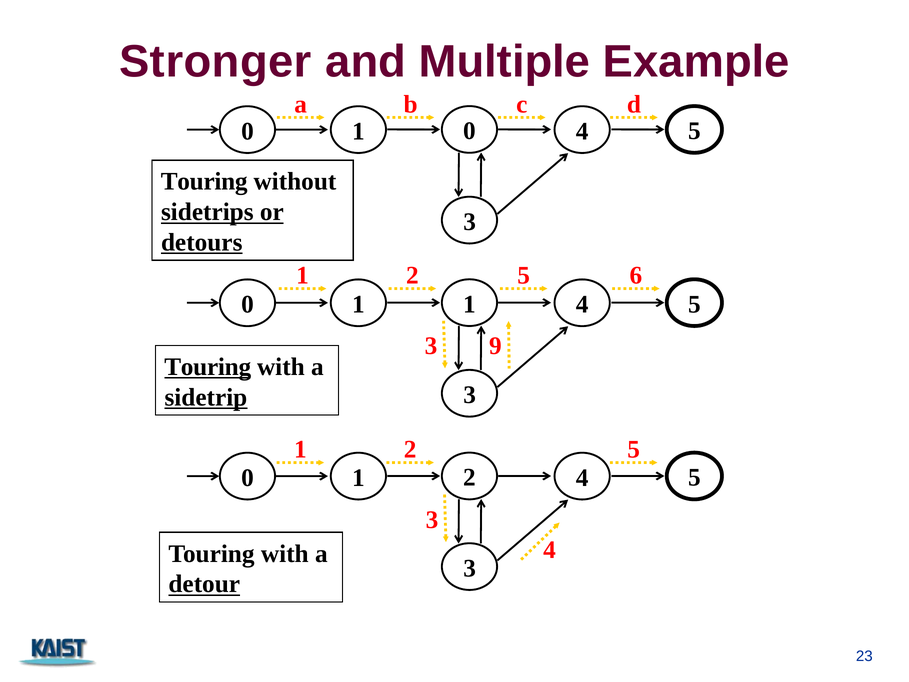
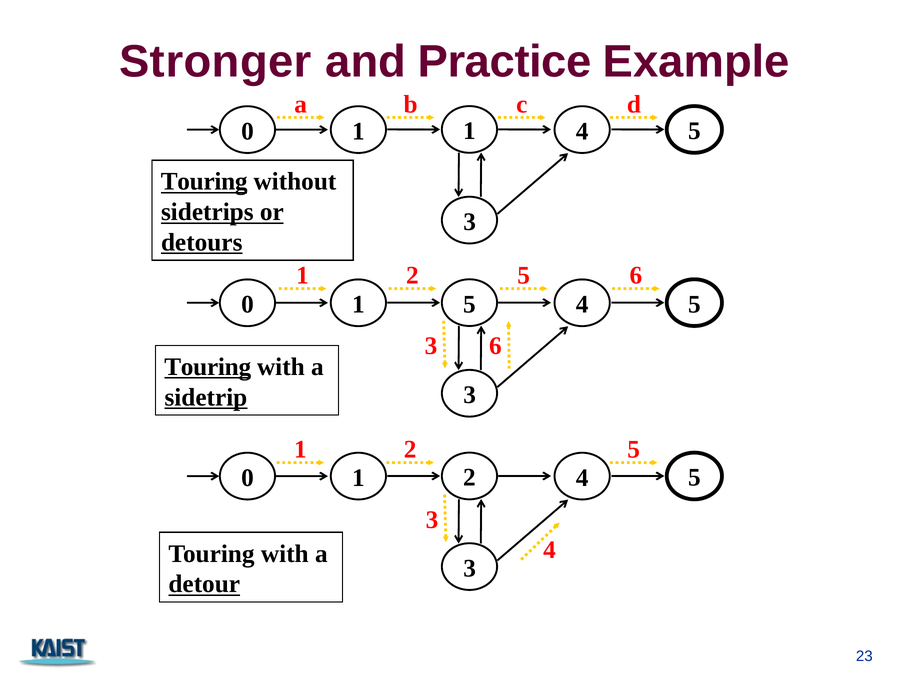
Multiple: Multiple -> Practice (505, 62)
0 0: 0 -> 1 (469, 131)
Touring underline: none -> present (204, 182)
1: 1 -> 5 (469, 304)
3 9: 9 -> 6 (495, 346)
